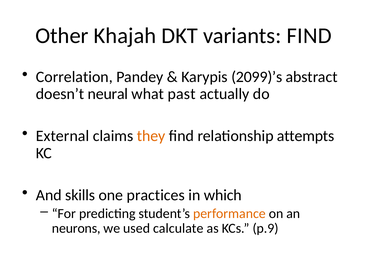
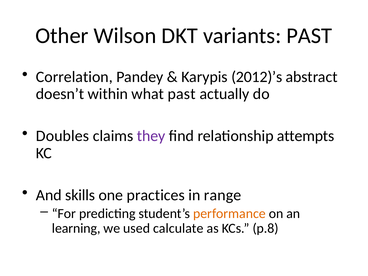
Khajah: Khajah -> Wilson (125, 36)
variants FIND: FIND -> PAST (309, 36)
2099)’s: 2099)’s -> 2012)’s (257, 77)
neural: neural -> within (108, 94)
External: External -> Doubles (63, 136)
they colour: orange -> purple (151, 136)
which: which -> range (223, 195)
neurons: neurons -> learning (76, 228)
p.9: p.9 -> p.8 (266, 228)
